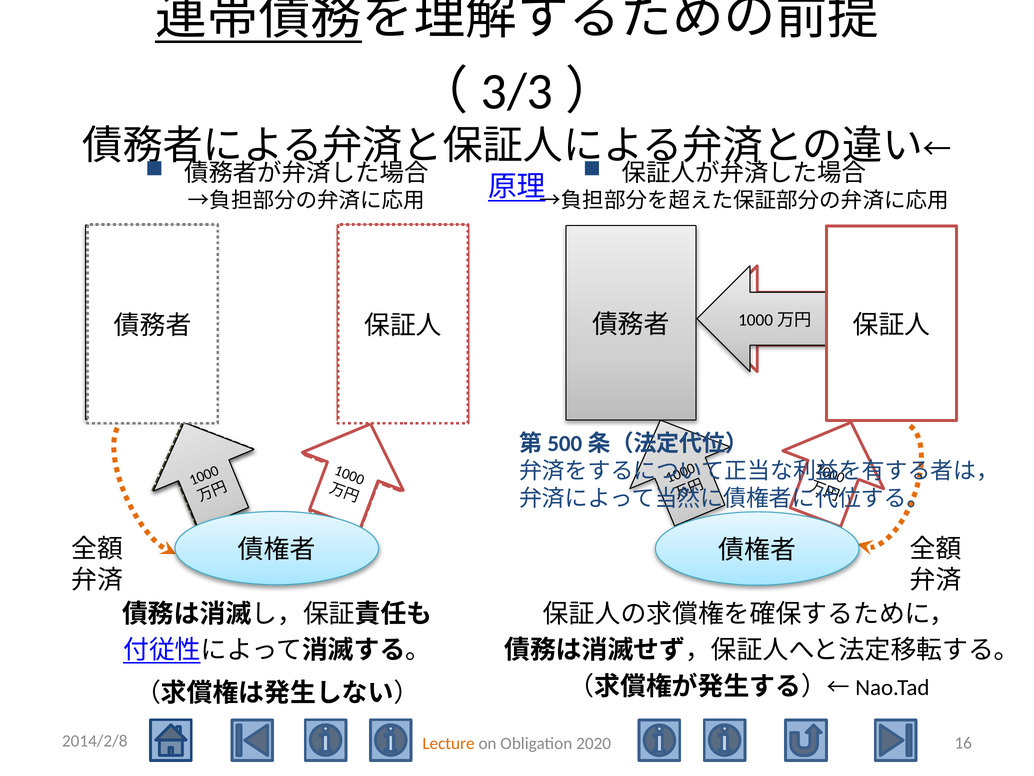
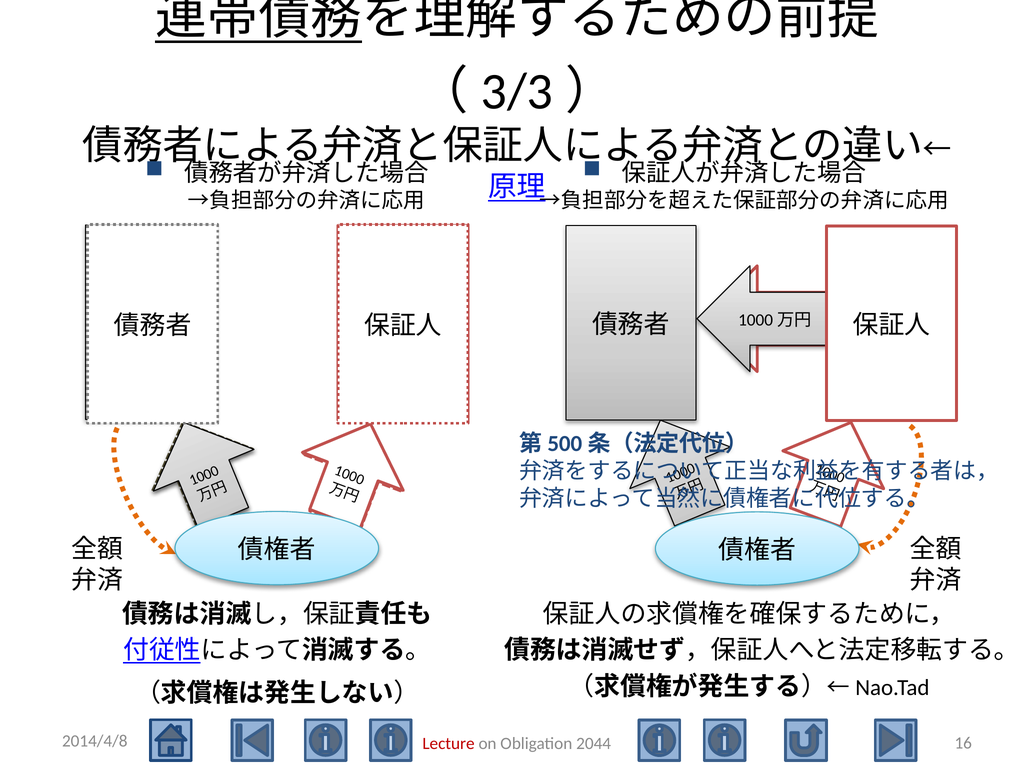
2014/2/8: 2014/2/8 -> 2014/4/8 (95, 741)
Lecture colour: orange -> red (449, 743)
2020: 2020 -> 2044 (594, 743)
